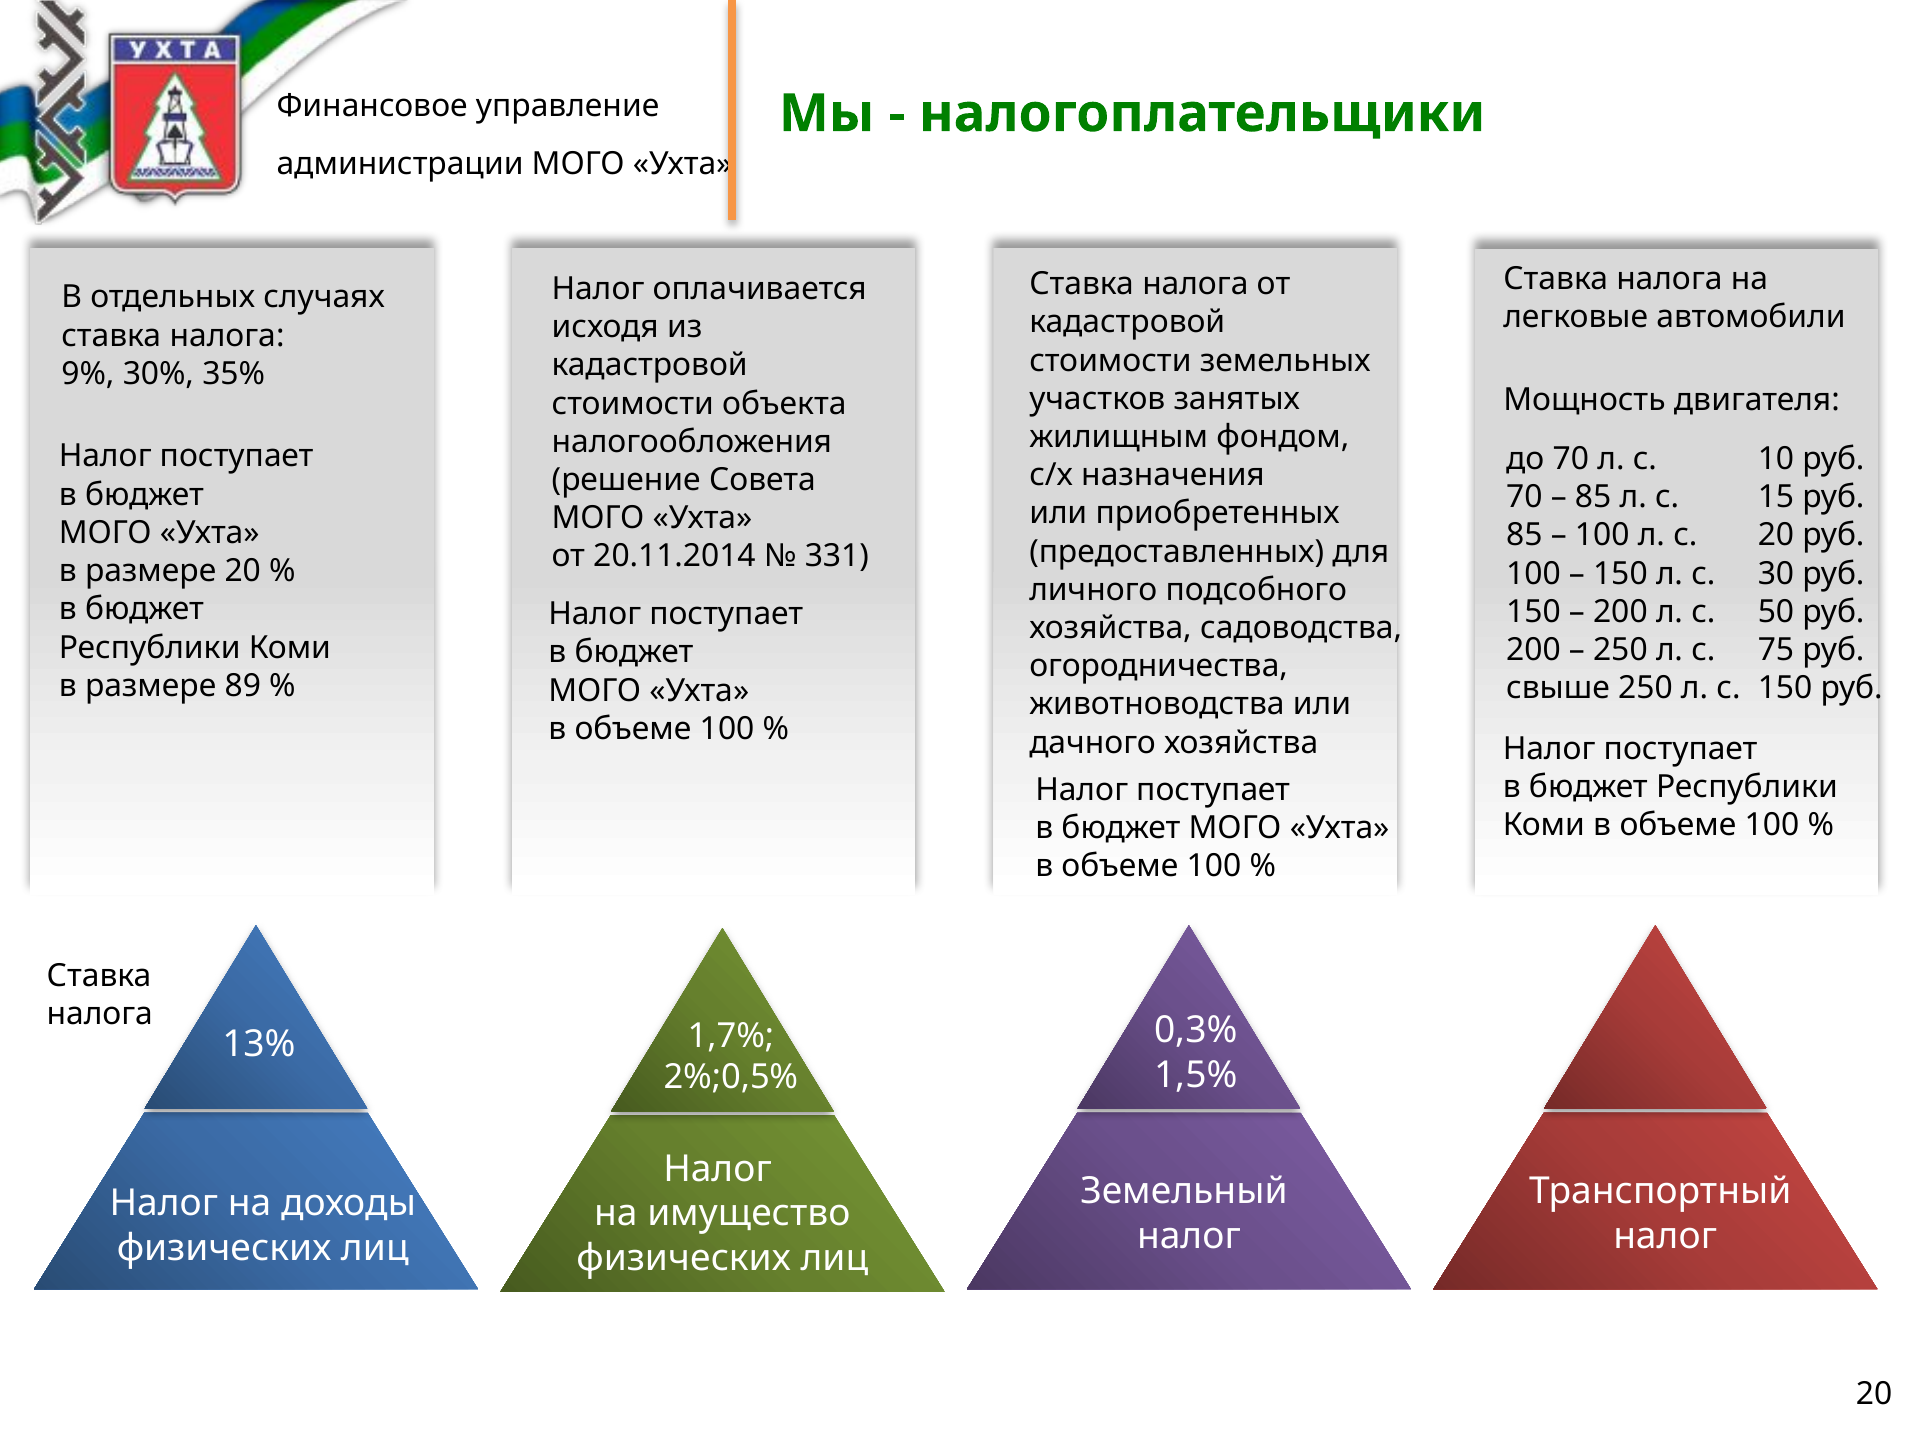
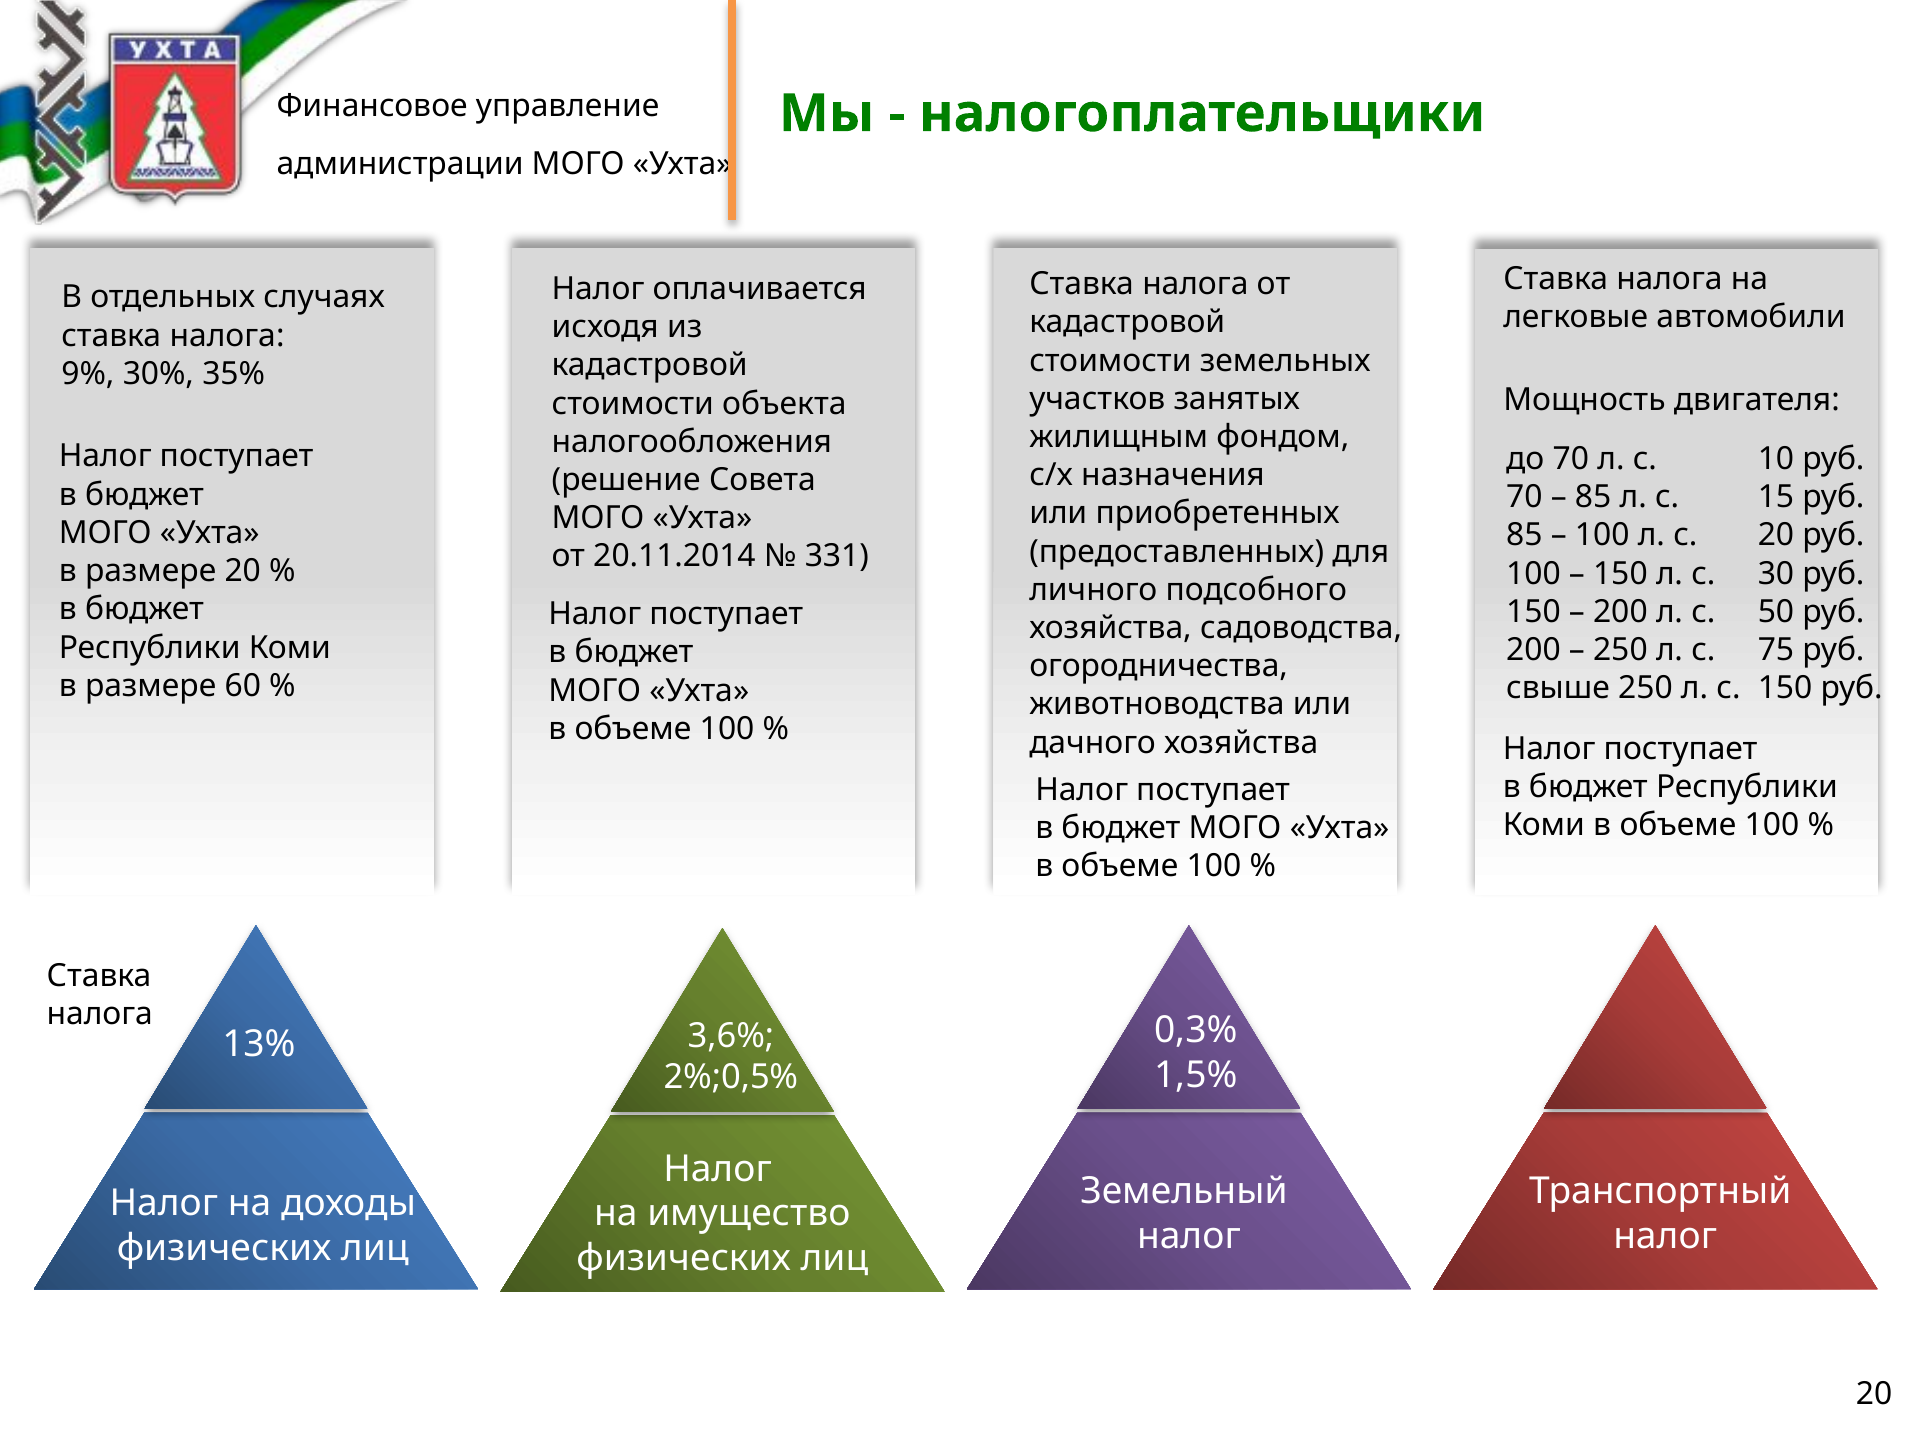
89: 89 -> 60 (243, 686)
1,7%: 1,7% -> 3,6% (731, 1036)
